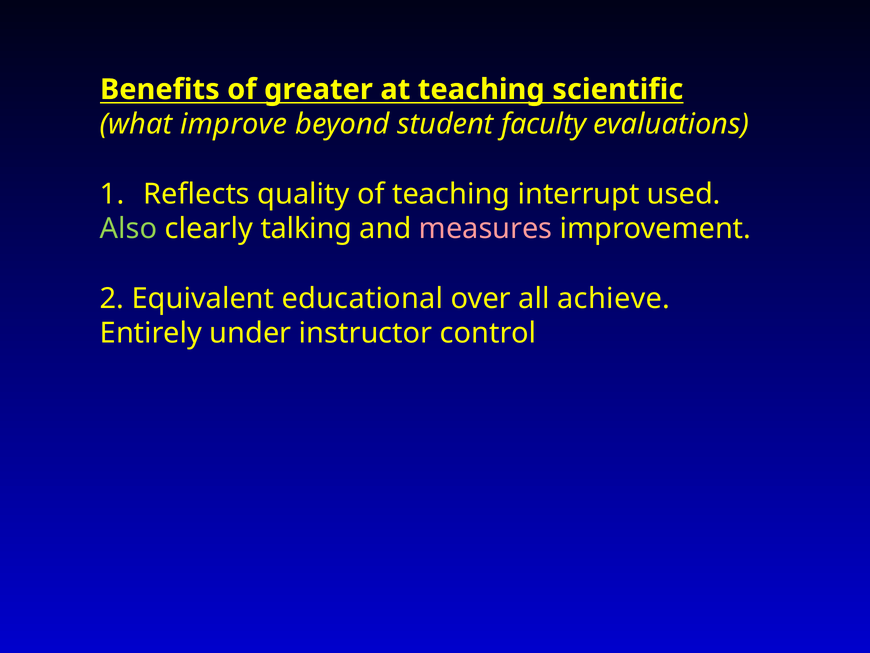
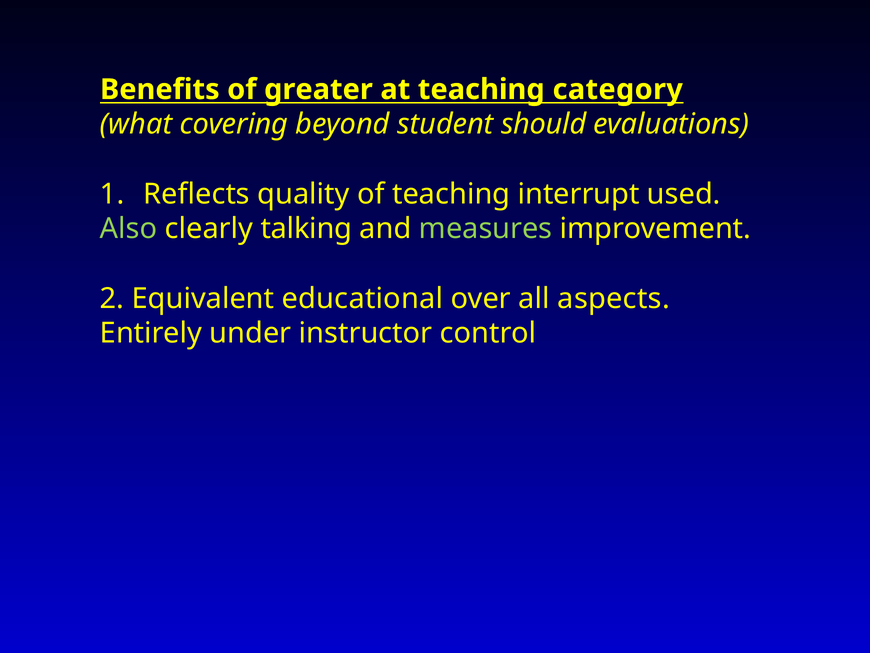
scientific: scientific -> category (618, 89)
improve: improve -> covering (234, 124)
faculty: faculty -> should (544, 124)
measures colour: pink -> light green (486, 229)
achieve: achieve -> aspects (614, 298)
